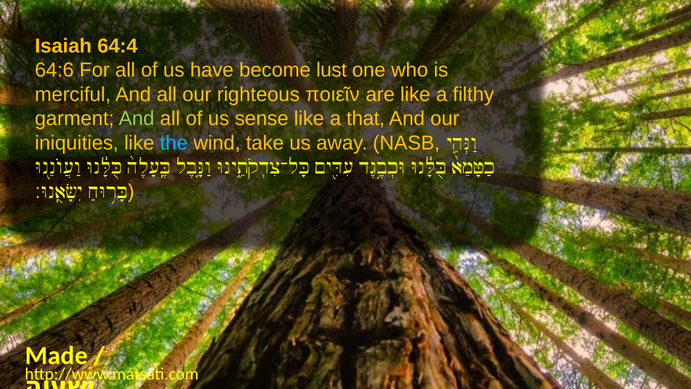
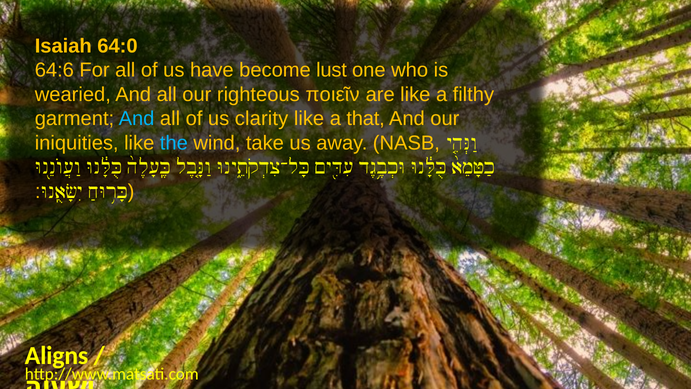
64:4: 64:4 -> 64:0 (117, 46)
merciful: merciful -> wearied (73, 94)
And colour: light green -> light blue (137, 119)
sense: sense -> clarity (262, 119)
Made: Made -> Aligns (56, 355)
